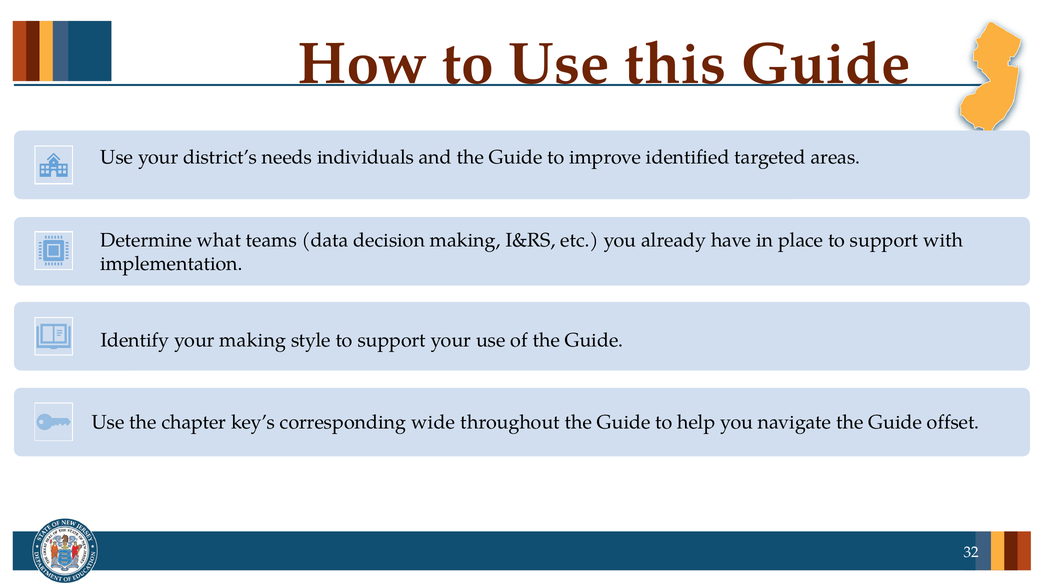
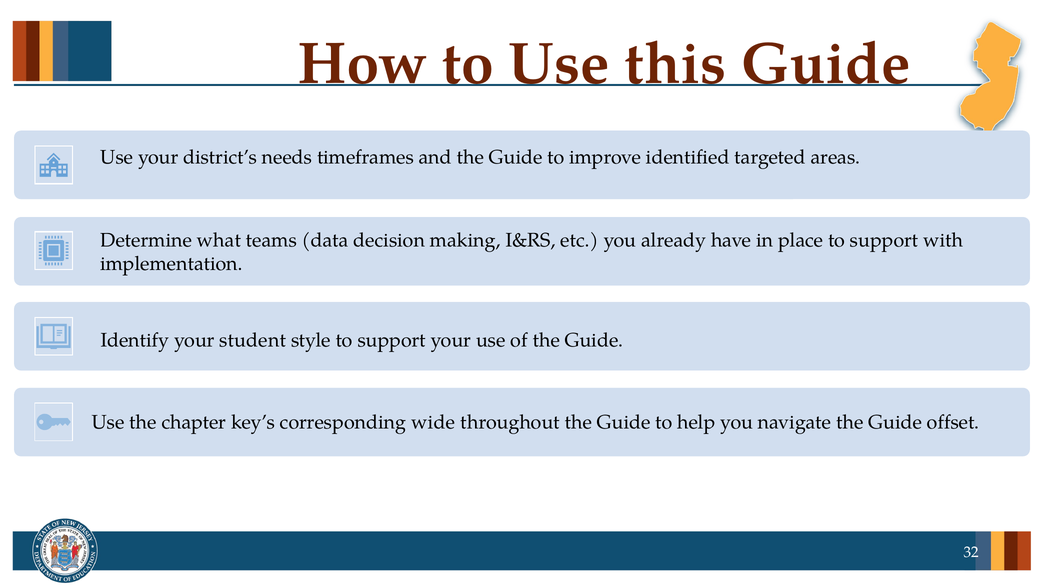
individuals: individuals -> timeframes (365, 157)
your making: making -> student (253, 340)
